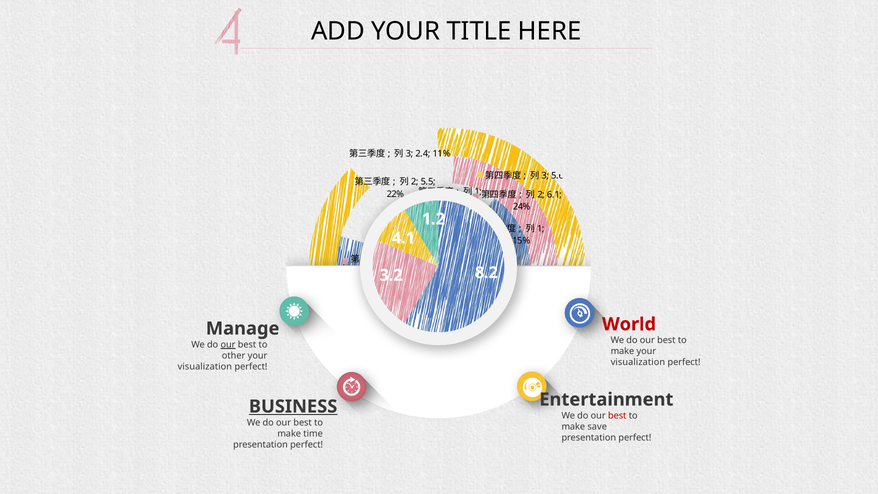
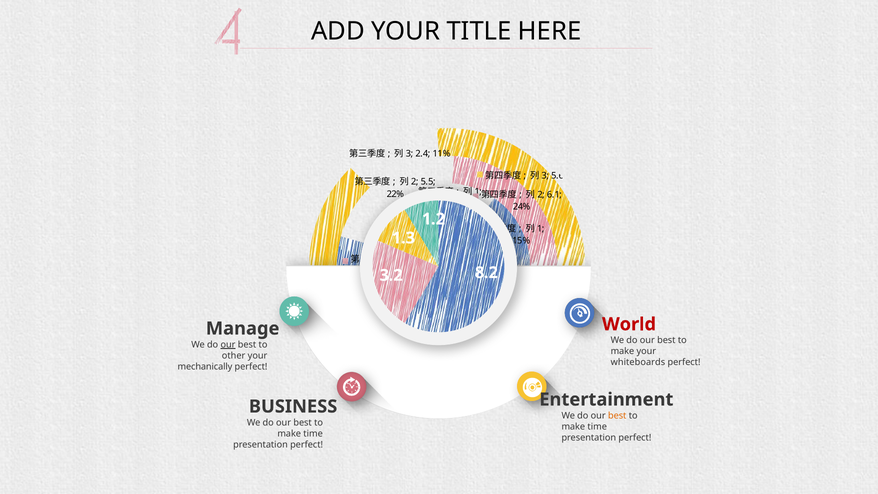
4.1: 4.1 -> 1.3 (403, 238)
visualization: visualization -> whiteboards (638, 362)
visualization: visualization -> mechanically (205, 366)
BUSINESS underline: present -> none (293, 406)
best colour: red -> orange (617, 415)
save: save -> time (597, 426)
